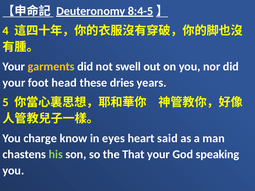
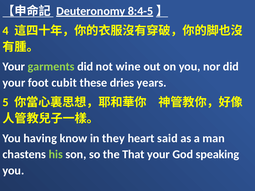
garments colour: yellow -> light green (51, 67)
swell: swell -> wine (128, 67)
head: head -> cubit (64, 83)
charge: charge -> having (40, 138)
eyes: eyes -> they (113, 138)
